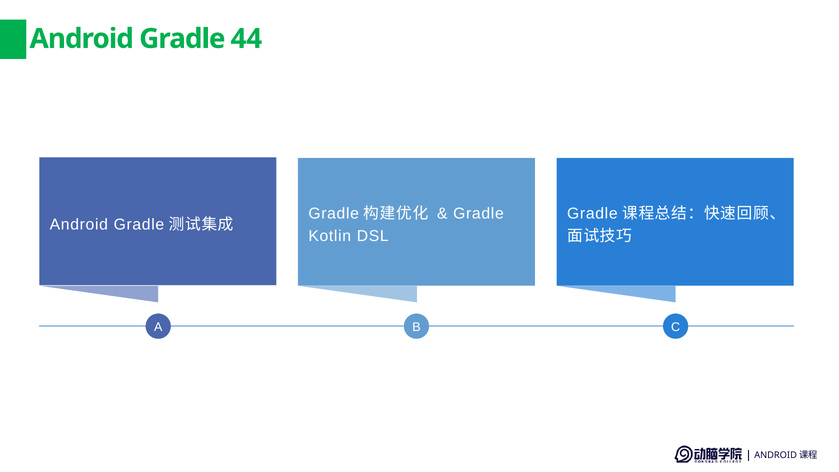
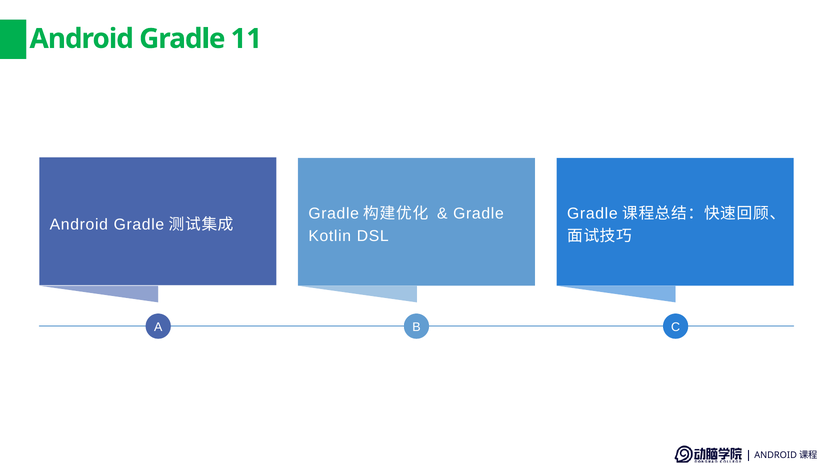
44: 44 -> 11 (246, 39)
